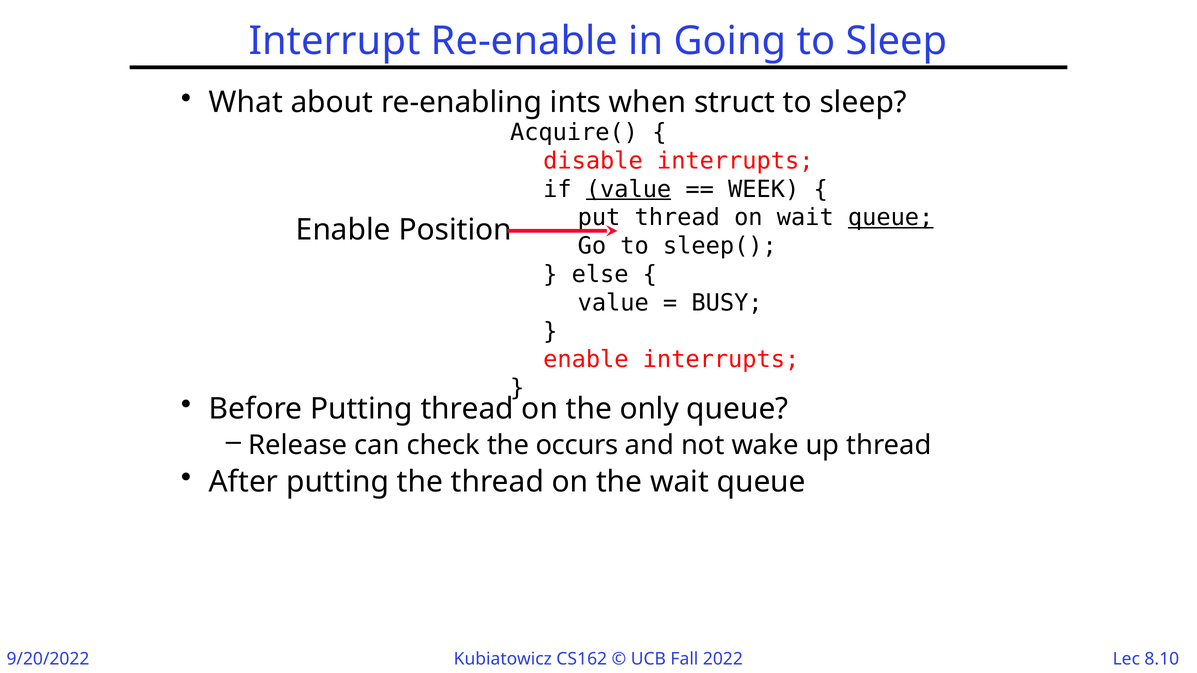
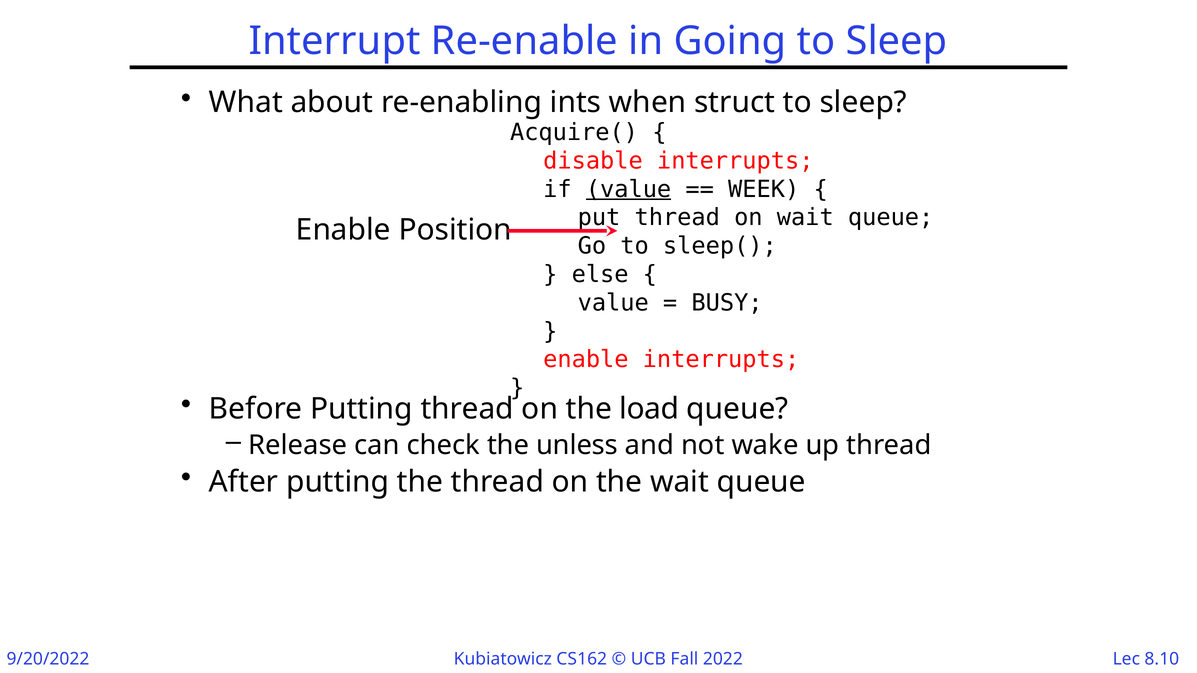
queue underline: present -> none (891, 218)
only: only -> load (649, 409)
occurs: occurs -> unless (577, 445)
